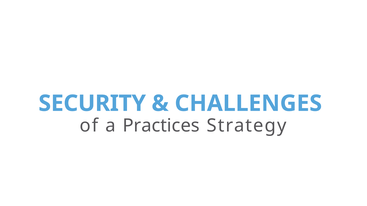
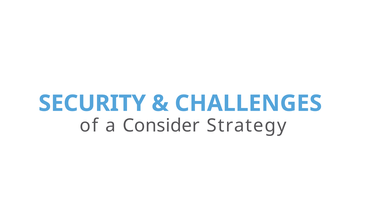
Practices: Practices -> Consider (161, 126)
